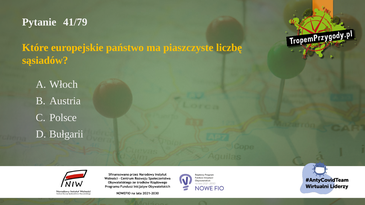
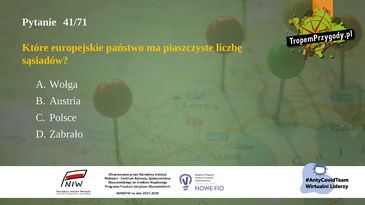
41/79: 41/79 -> 41/71 (75, 22)
Włoch: Włoch -> Wołga (64, 85)
Bułgarii: Bułgarii -> Zabrało (66, 134)
